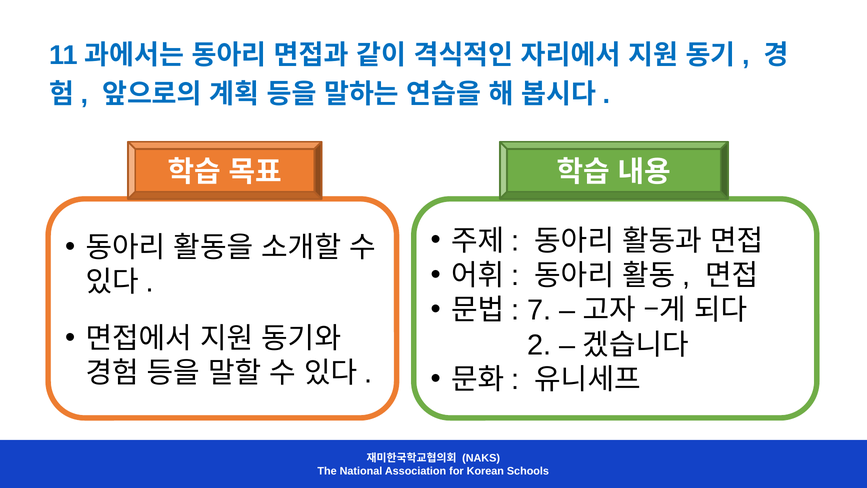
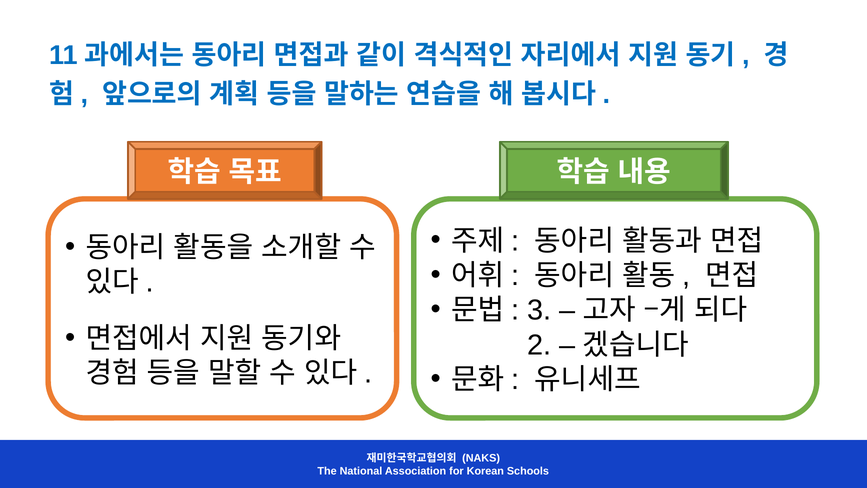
7: 7 -> 3 (539, 310)
